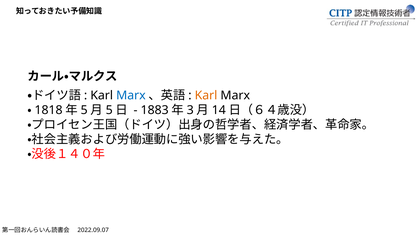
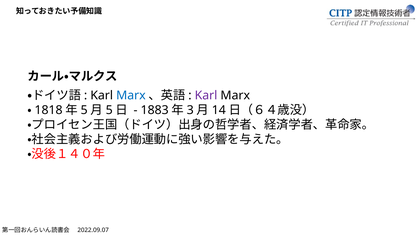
Karl colour: orange -> purple (206, 96)
